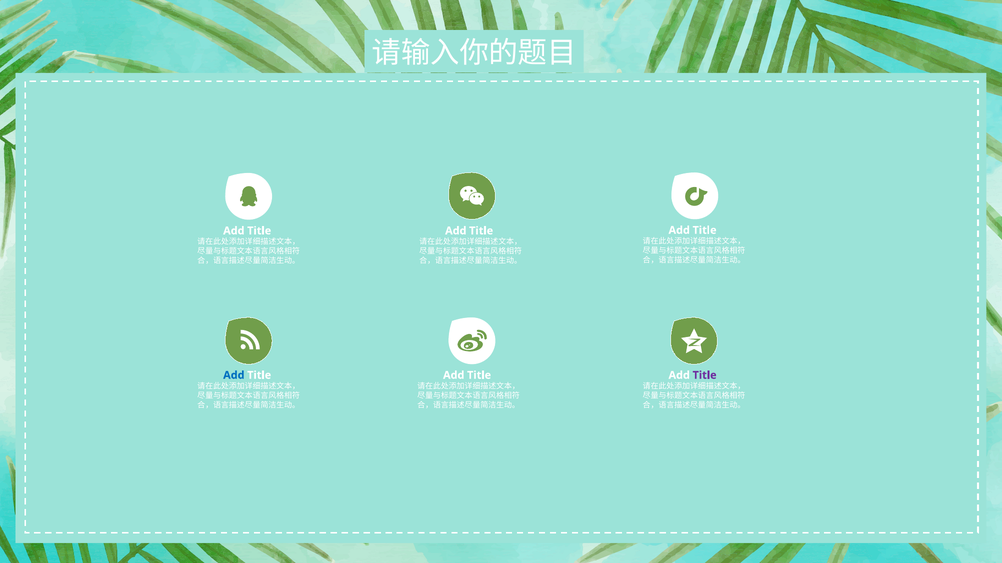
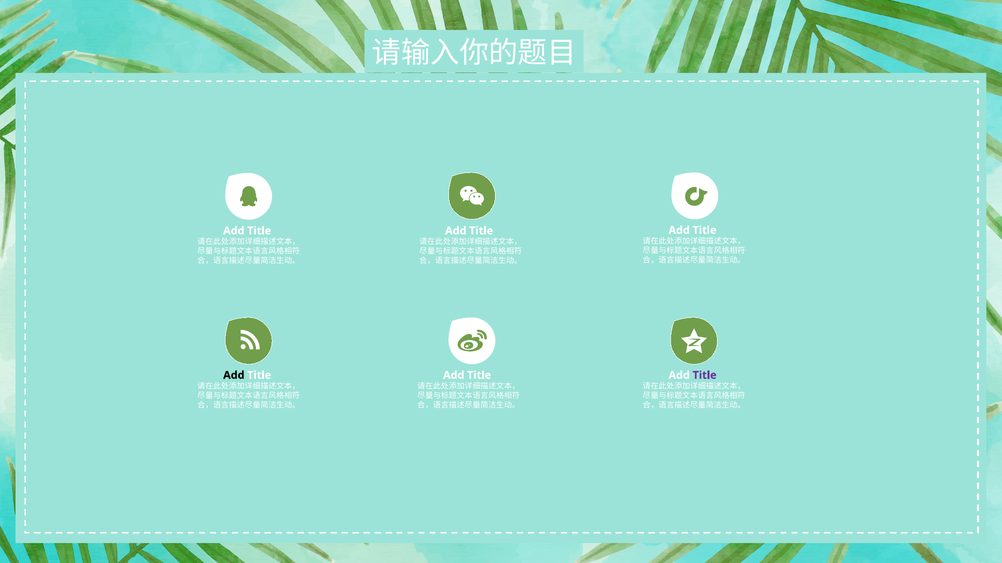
Add colour: blue -> black (234, 376)
